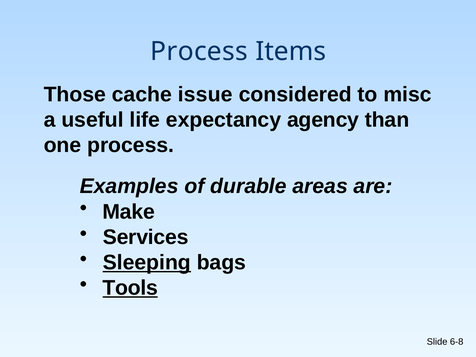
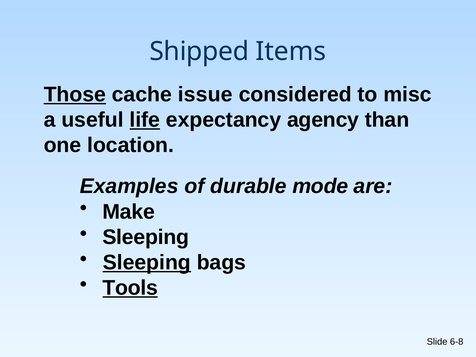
Process: Process -> Shipped (199, 51)
Those underline: none -> present (75, 94)
life underline: none -> present (145, 120)
one process: process -> location (131, 145)
areas: areas -> mode (320, 186)
Services: Services -> Sleeping (146, 237)
